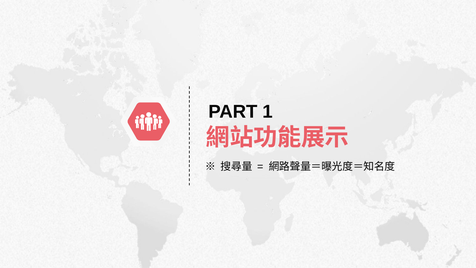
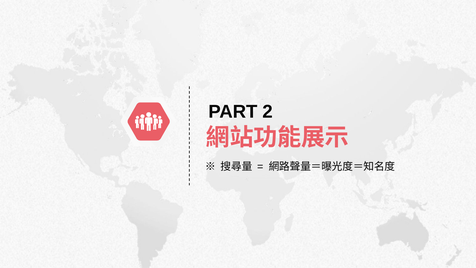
1: 1 -> 2 (268, 112)
